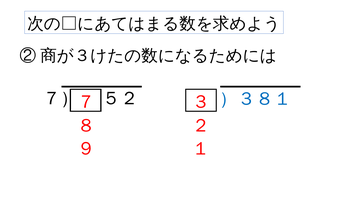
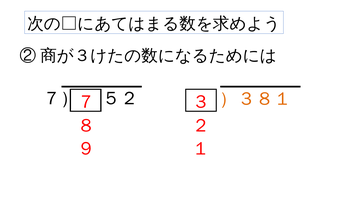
）３８１ colour: blue -> orange (256, 99)
